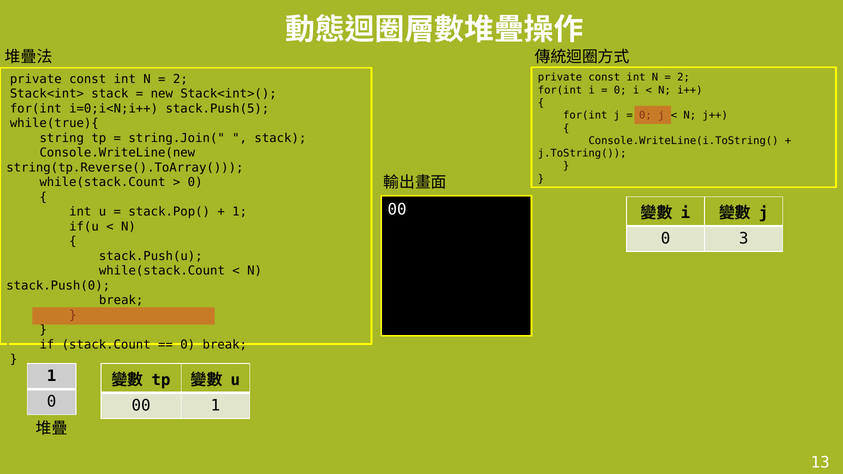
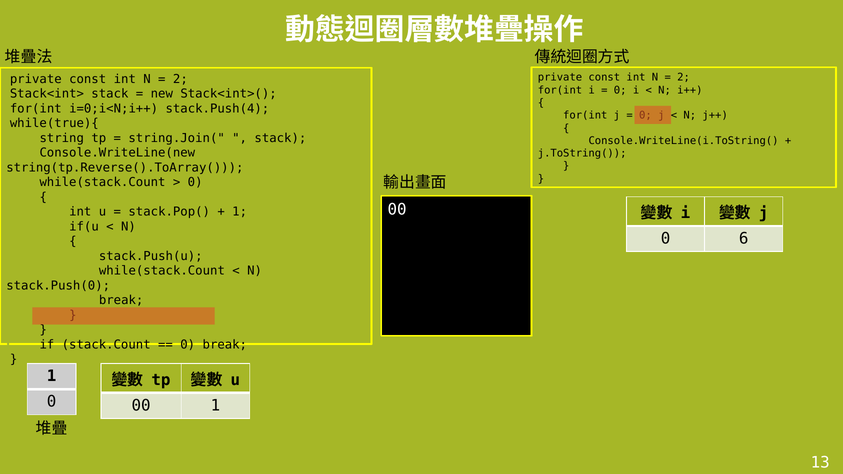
stack.Push(5: stack.Push(5 -> stack.Push(4 (217, 109)
3: 3 -> 6 (744, 239)
